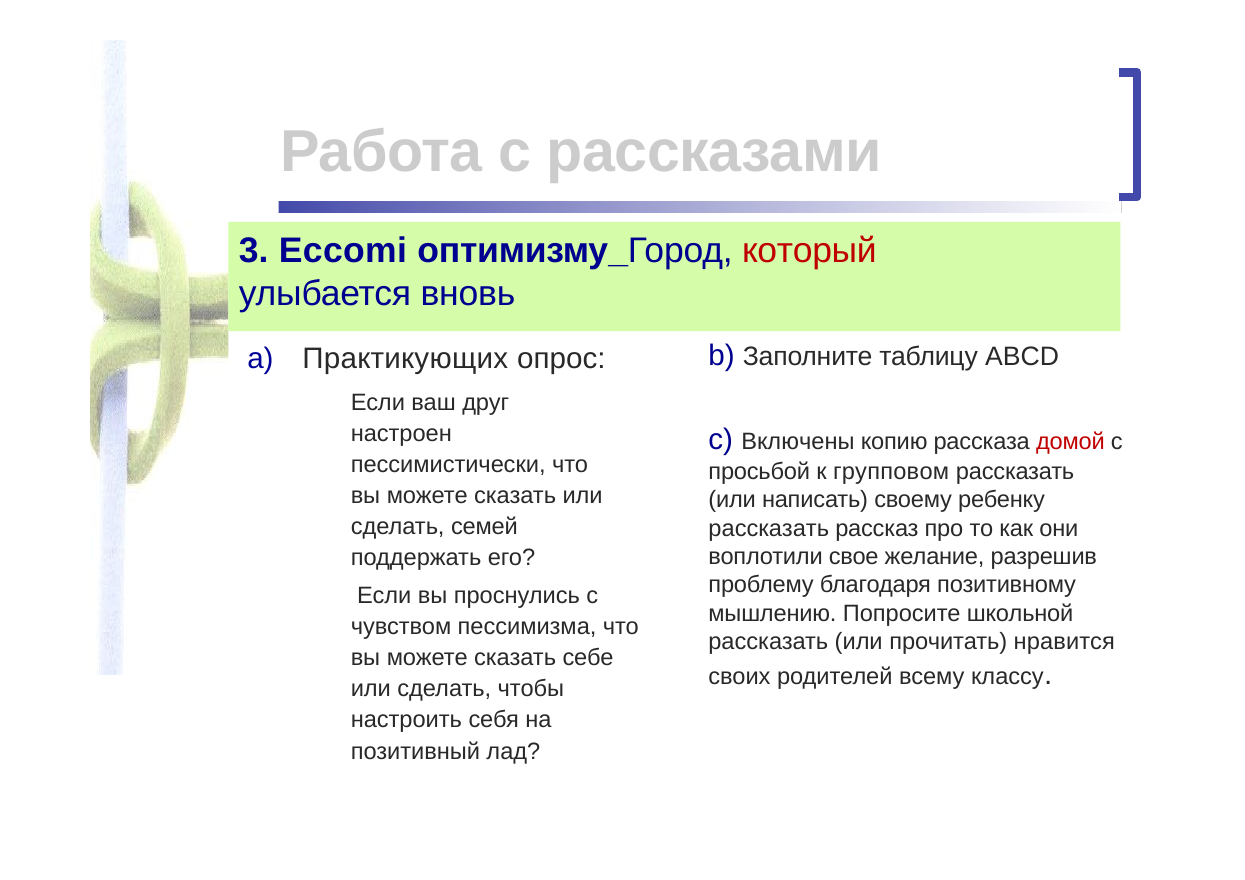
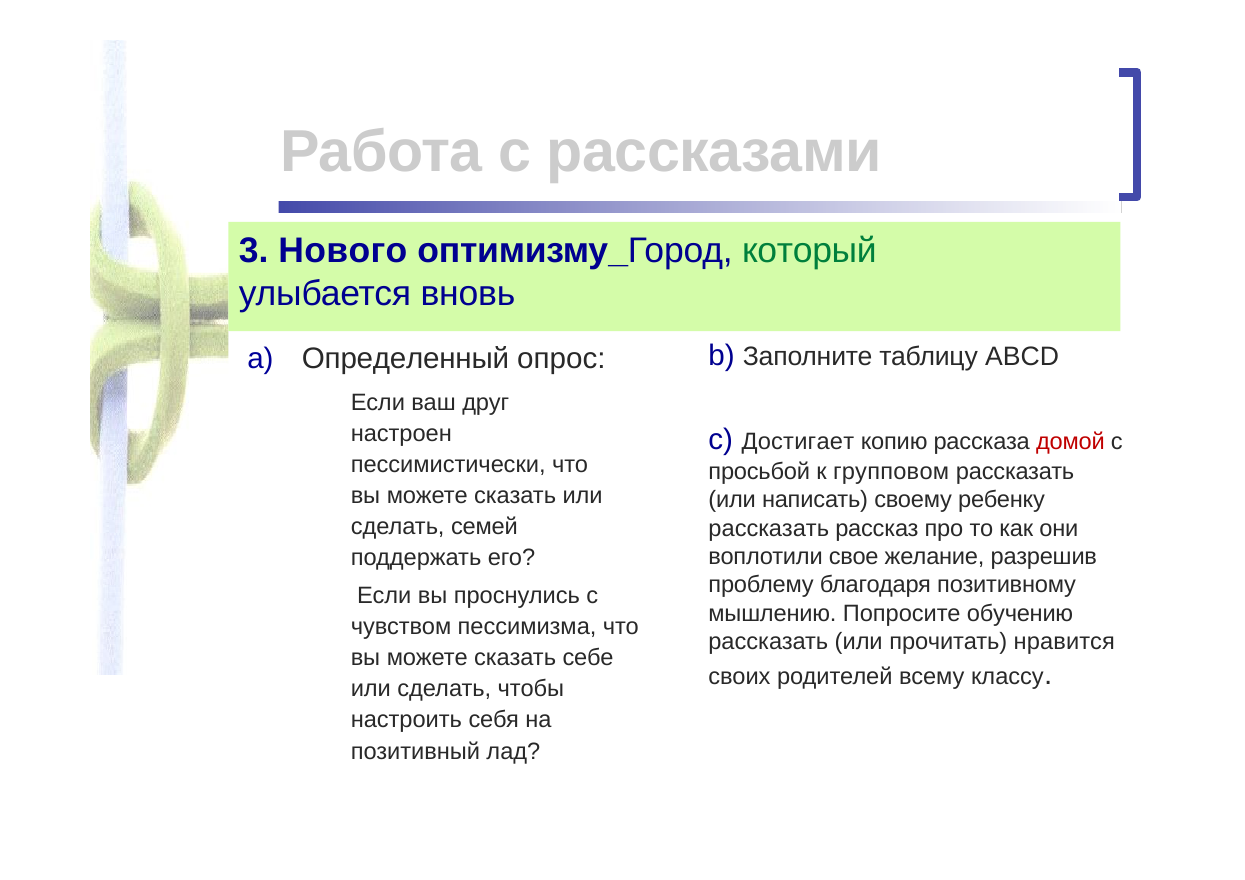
Eccomi: Eccomi -> Нового (343, 251)
который colour: red -> green (809, 251)
Практикующих: Практикующих -> Определенный (406, 359)
Включены: Включены -> Достигает (798, 442)
школьной: школьной -> обучению (1020, 613)
